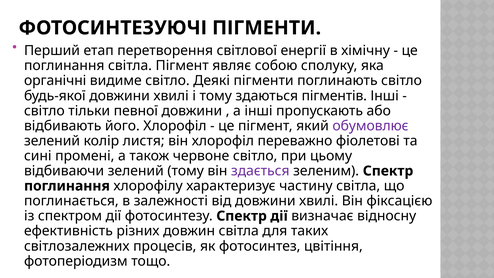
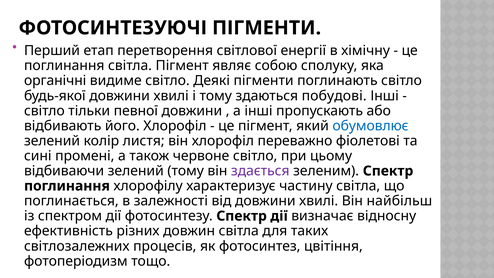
пігментів: пігментів -> побудові (334, 96)
обумовлює colour: purple -> blue (370, 126)
фіксацією: фіксацією -> найбільш (399, 201)
